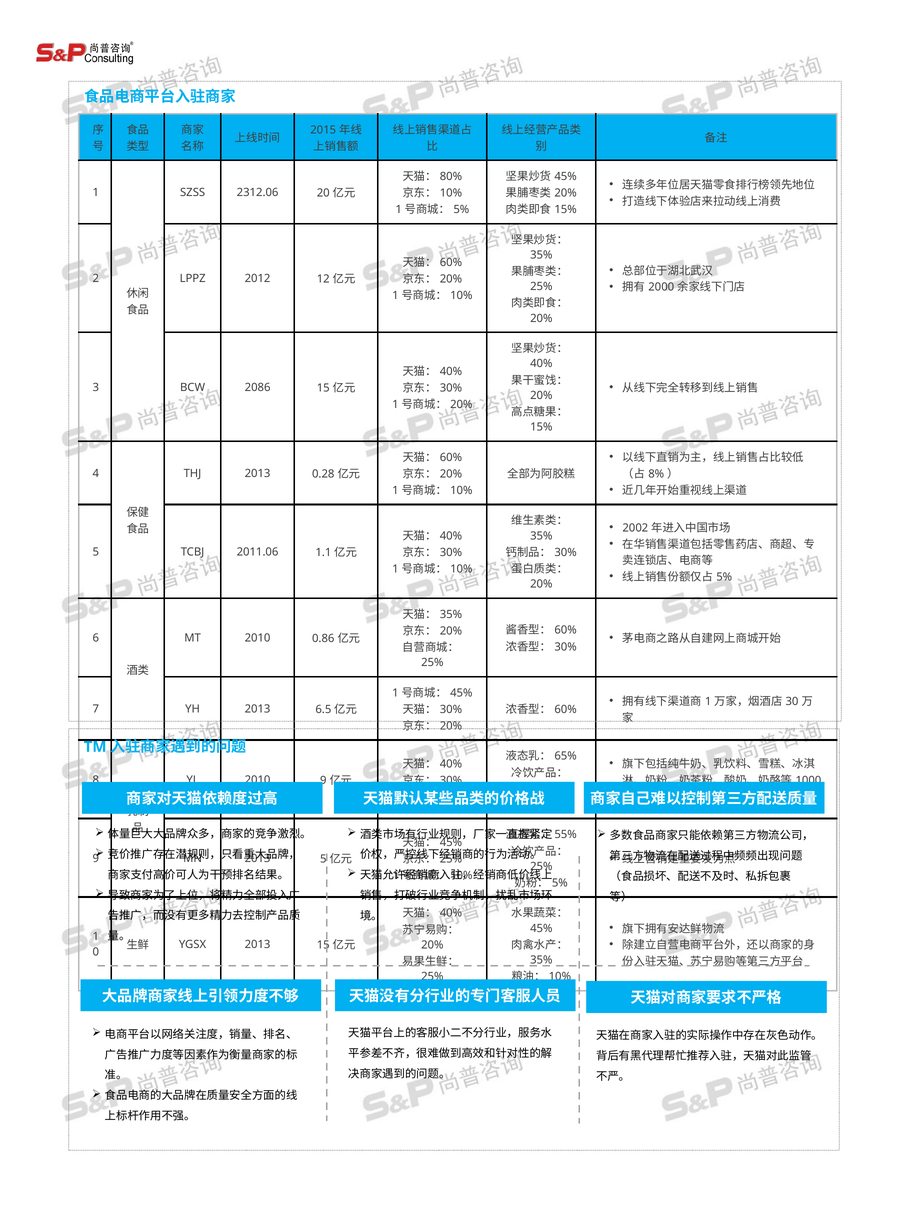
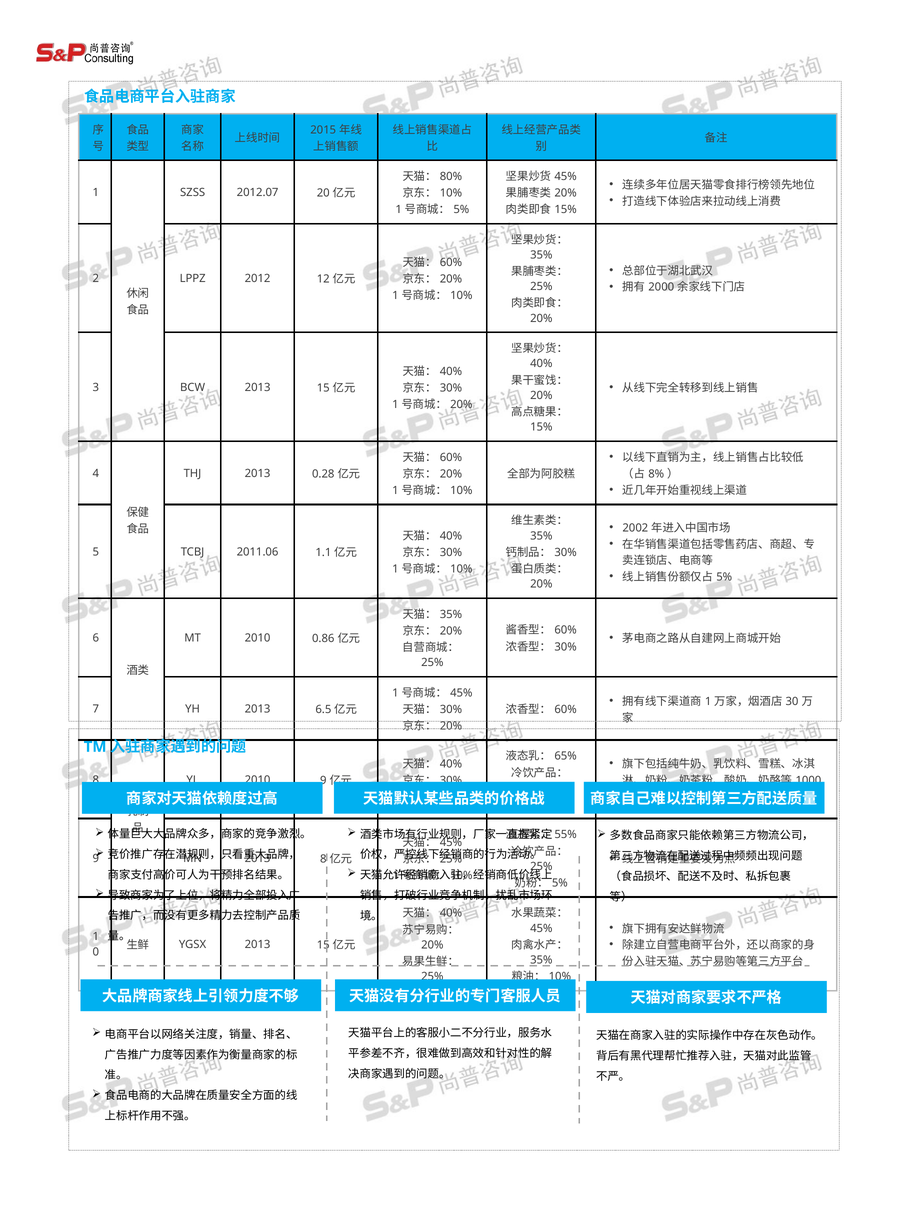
2312.06: 2312.06 -> 2012.07 (258, 192)
BCW 2086: 2086 -> 2013 (258, 387)
5: 5 -> 8 (323, 859)
